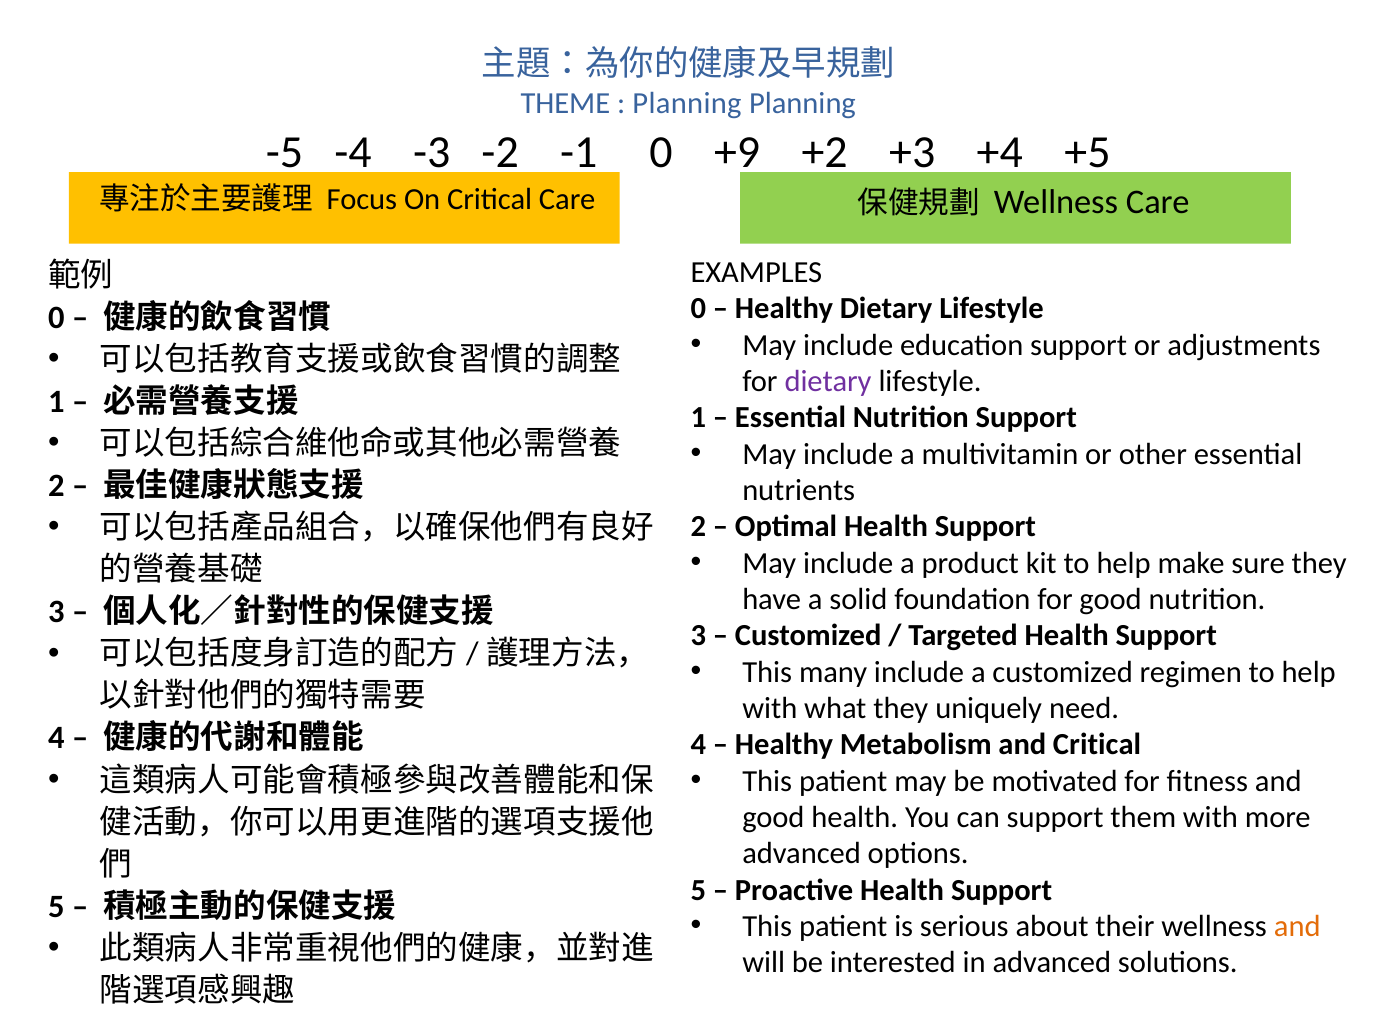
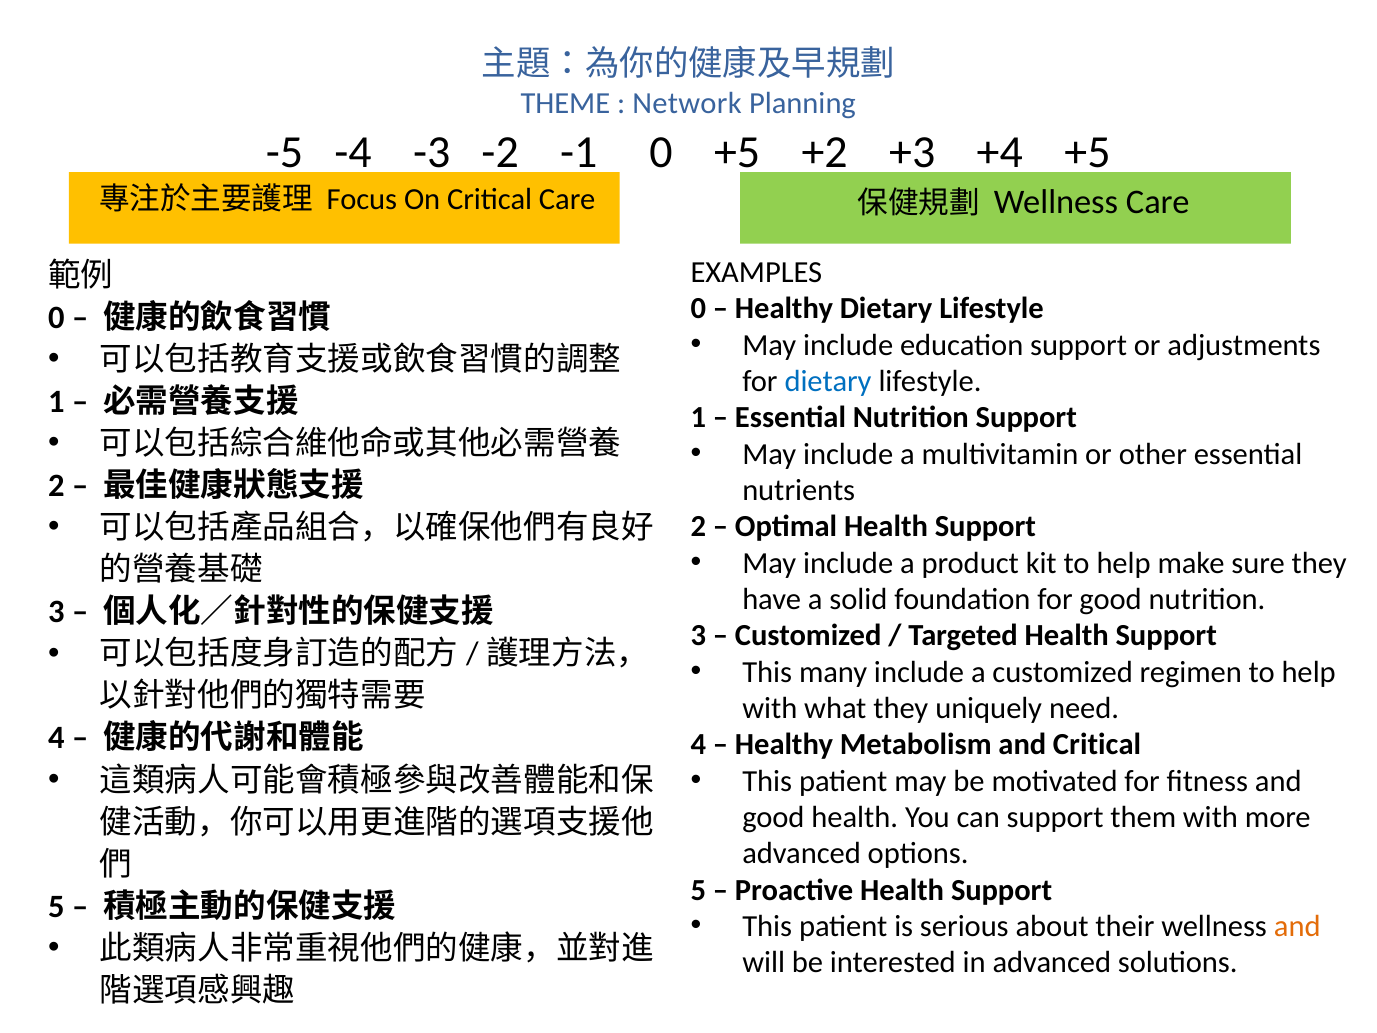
Planning: Planning -> Network (687, 103)
0 +9: +9 -> +5 (737, 152)
dietary colour: purple -> blue (828, 381)
